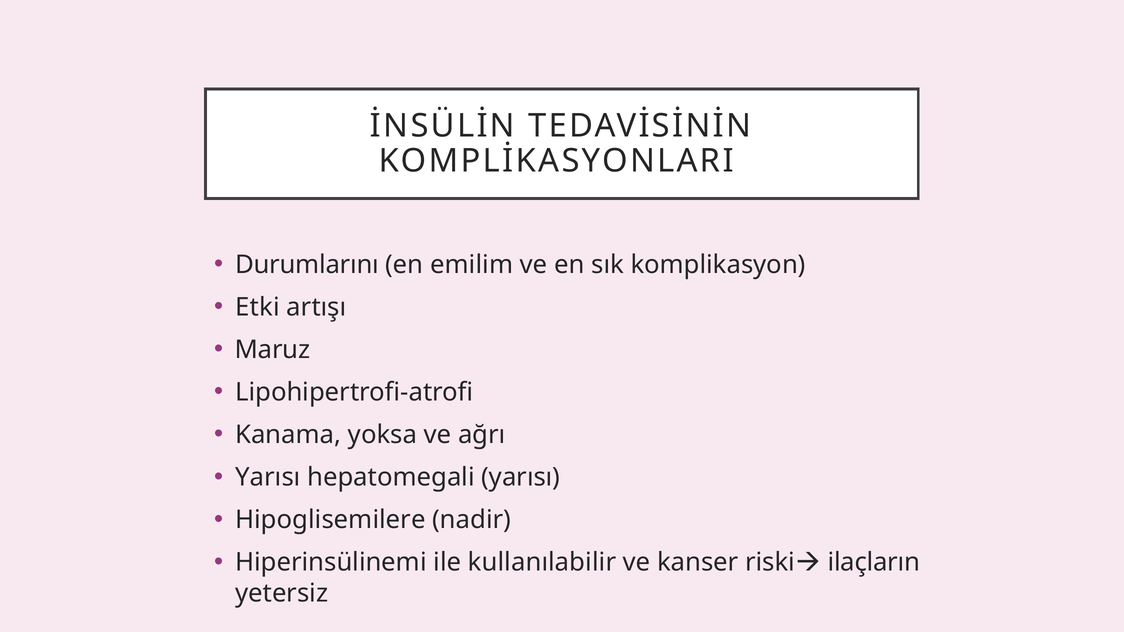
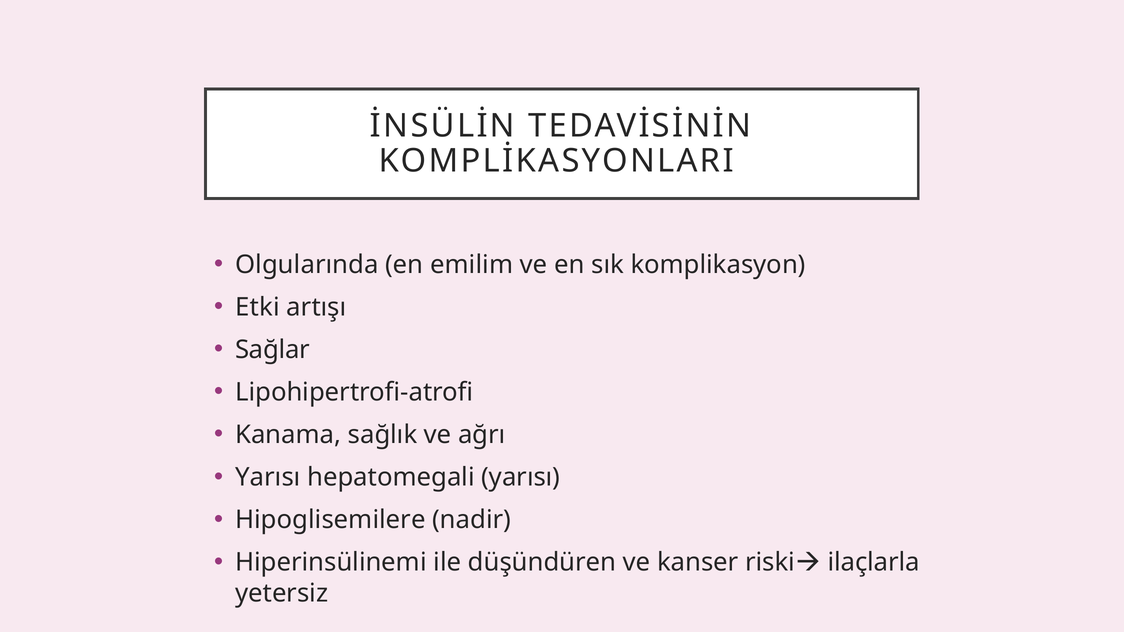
Durumlarını: Durumlarını -> Olgularında (307, 265)
Maruz: Maruz -> Sağlar (273, 350)
yoksa: yoksa -> sağlık (383, 435)
kullanılabilir: kullanılabilir -> düşündüren (542, 563)
ilaçların: ilaçların -> ilaçlarla (874, 563)
